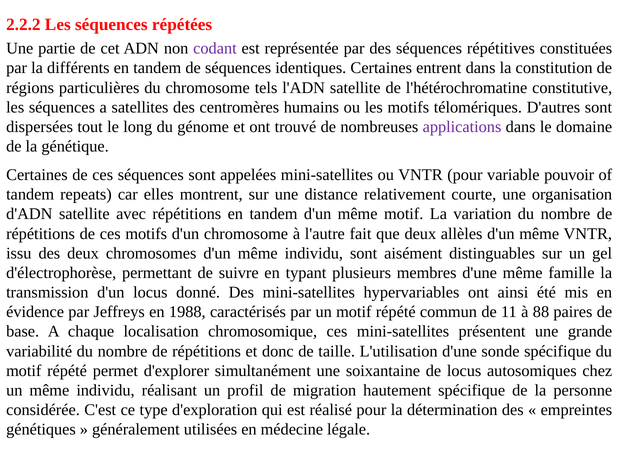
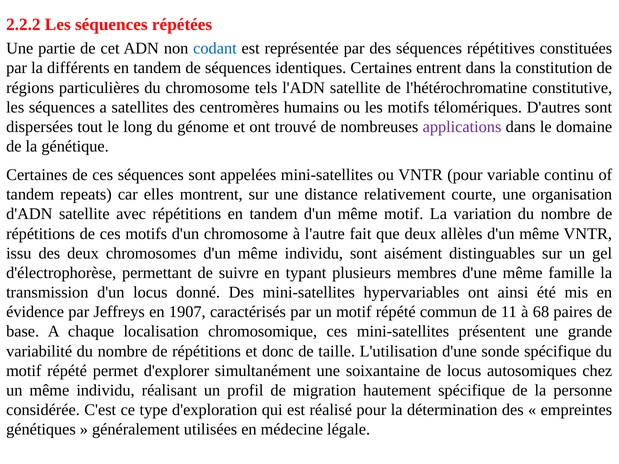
codant colour: purple -> blue (215, 48)
pouvoir: pouvoir -> continu (569, 175)
1988: 1988 -> 1907 (187, 312)
88: 88 -> 68 (541, 312)
